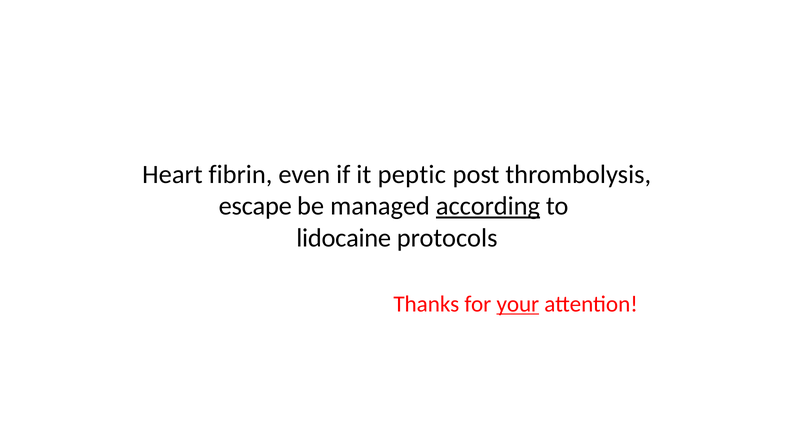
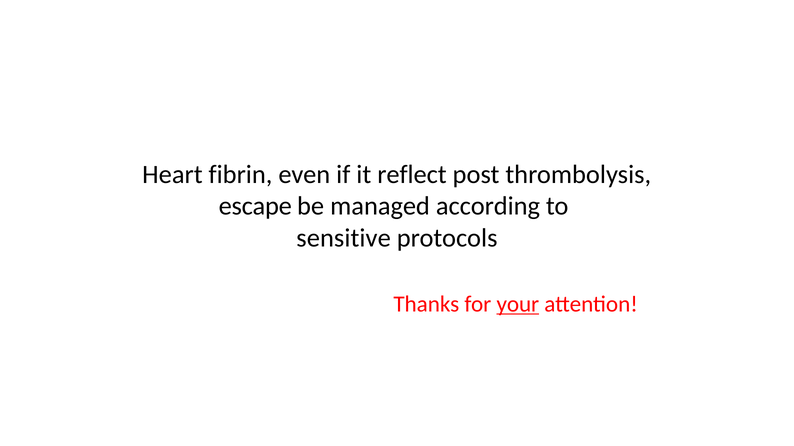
peptic: peptic -> reflect (412, 175)
according underline: present -> none (488, 206)
lidocaine: lidocaine -> sensitive (344, 238)
